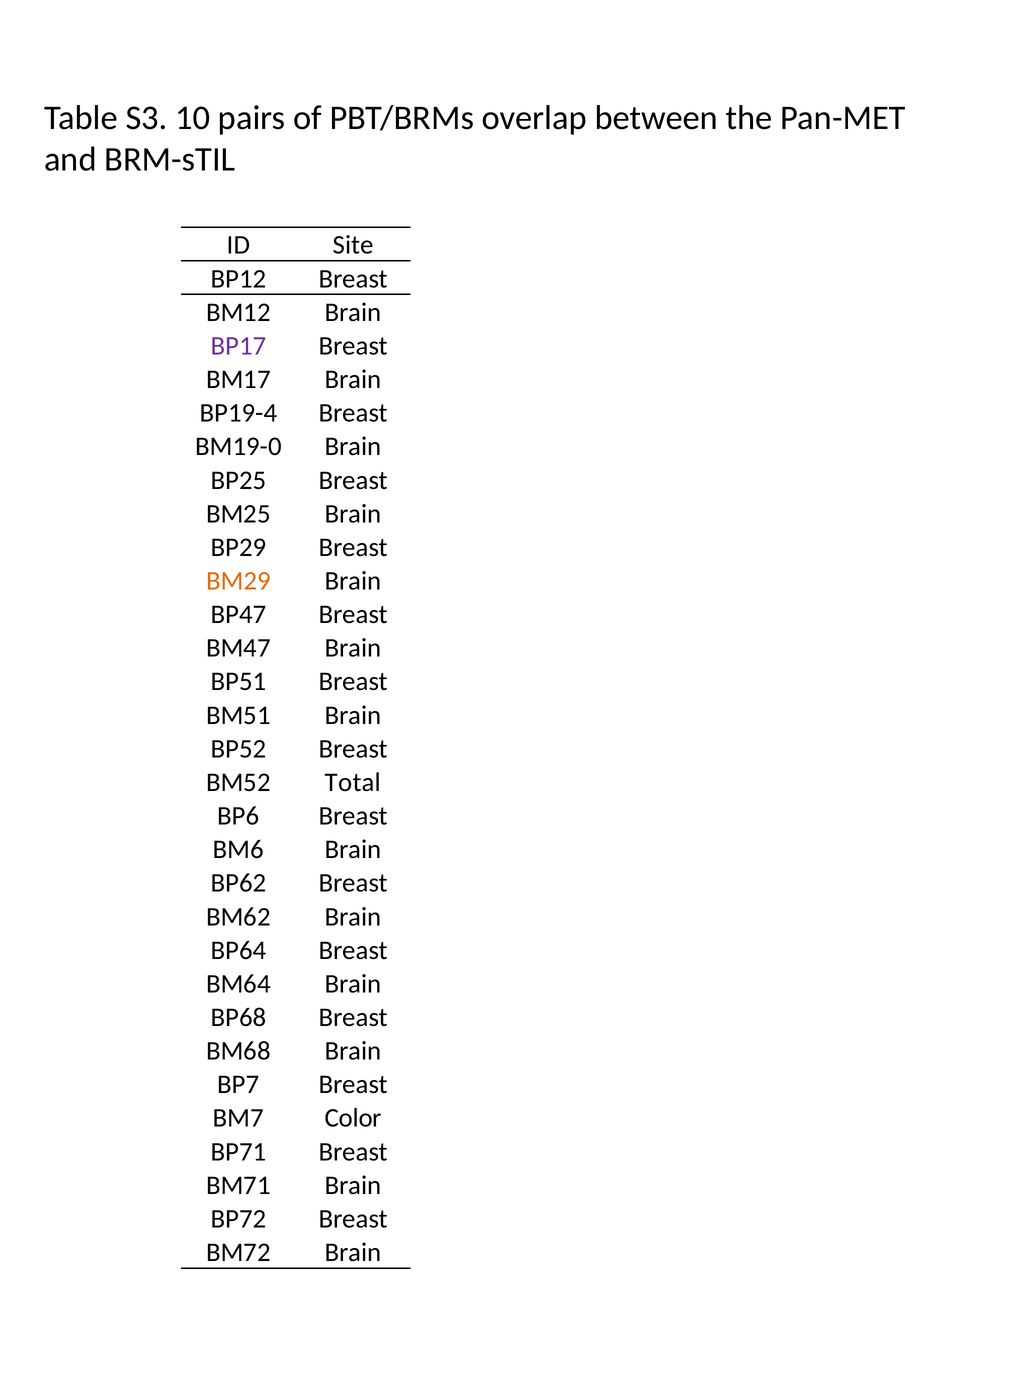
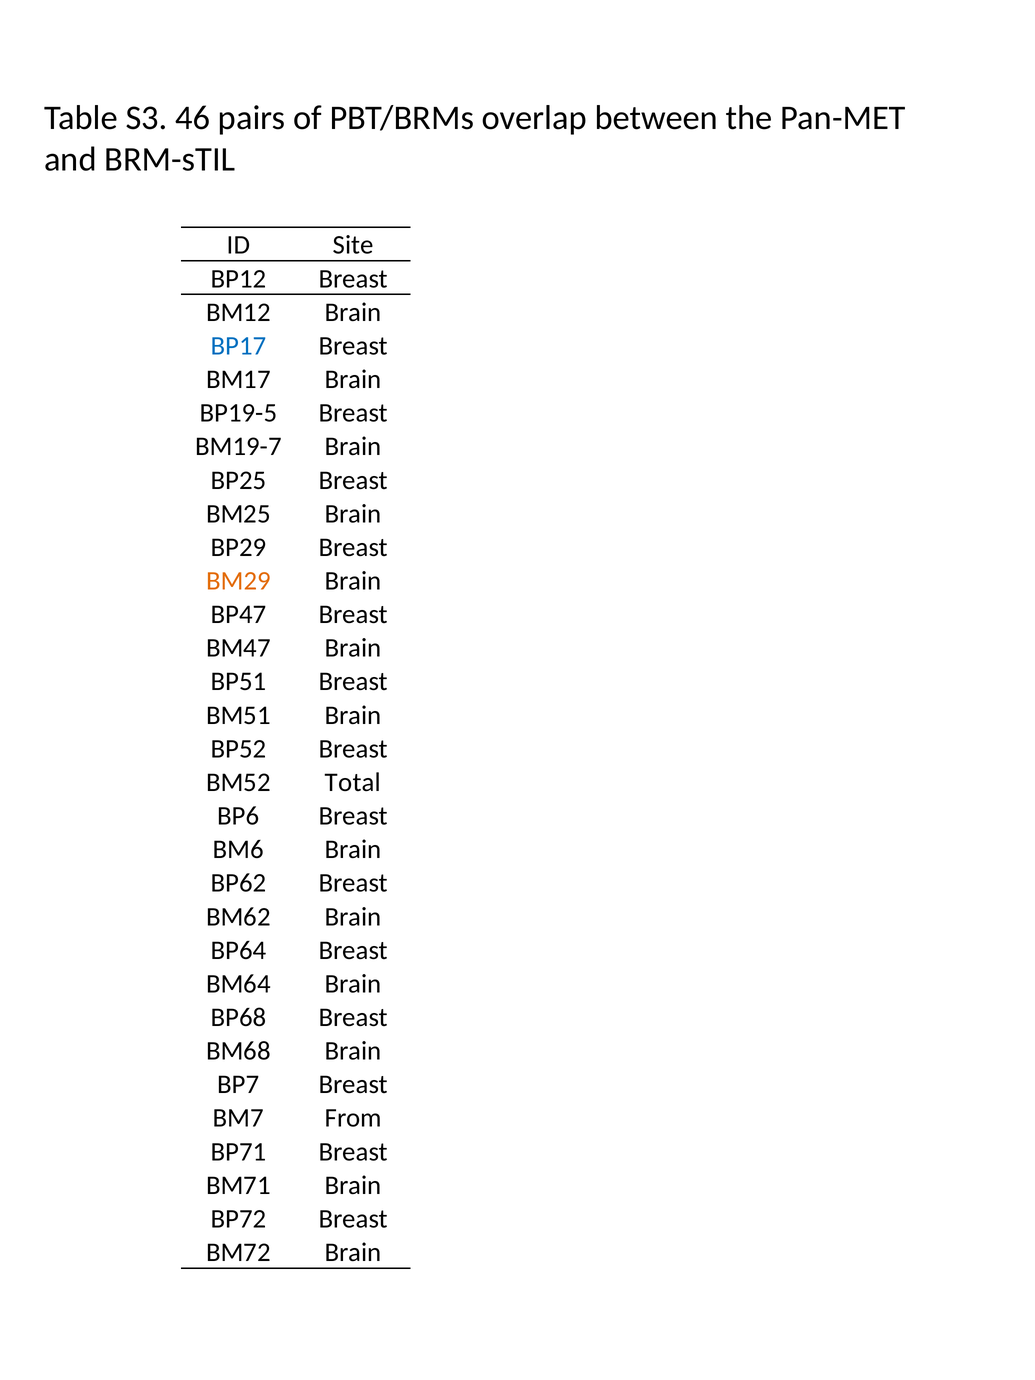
10: 10 -> 46 (193, 118)
BP17 colour: purple -> blue (238, 346)
BP19-4: BP19-4 -> BP19-5 (238, 413)
BM19-0: BM19-0 -> BM19-7 (238, 447)
Color: Color -> From (353, 1118)
